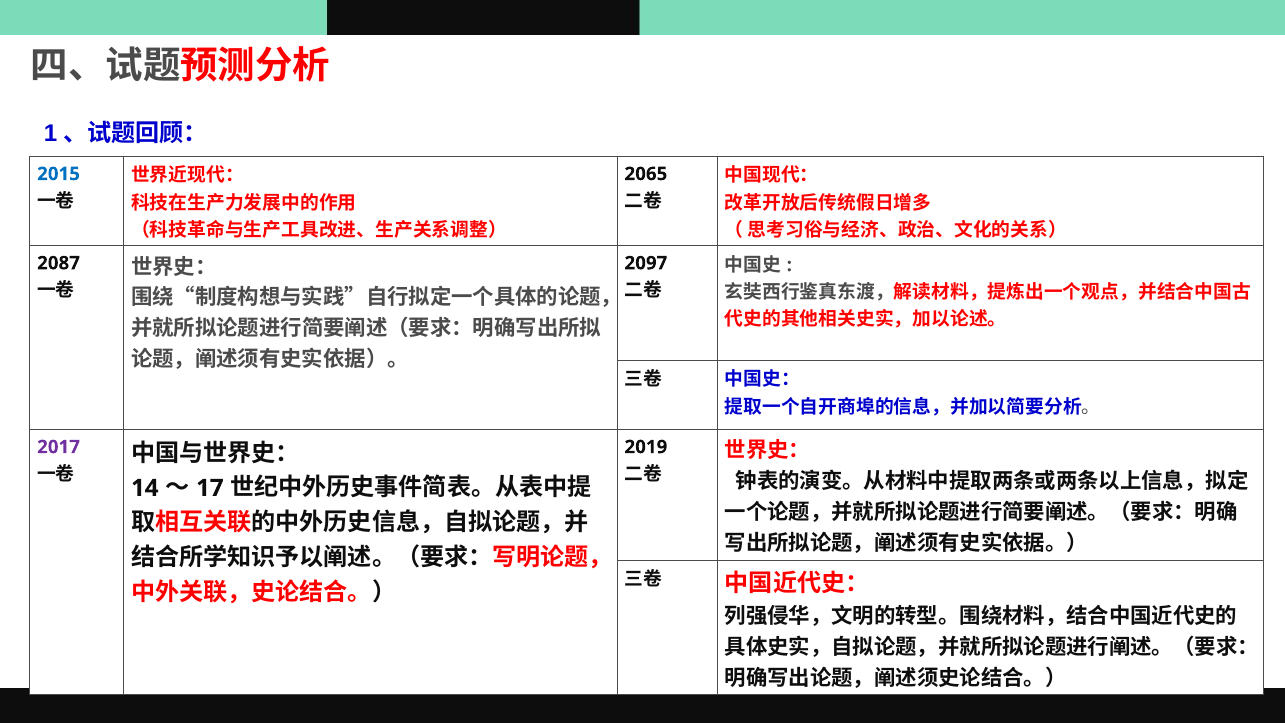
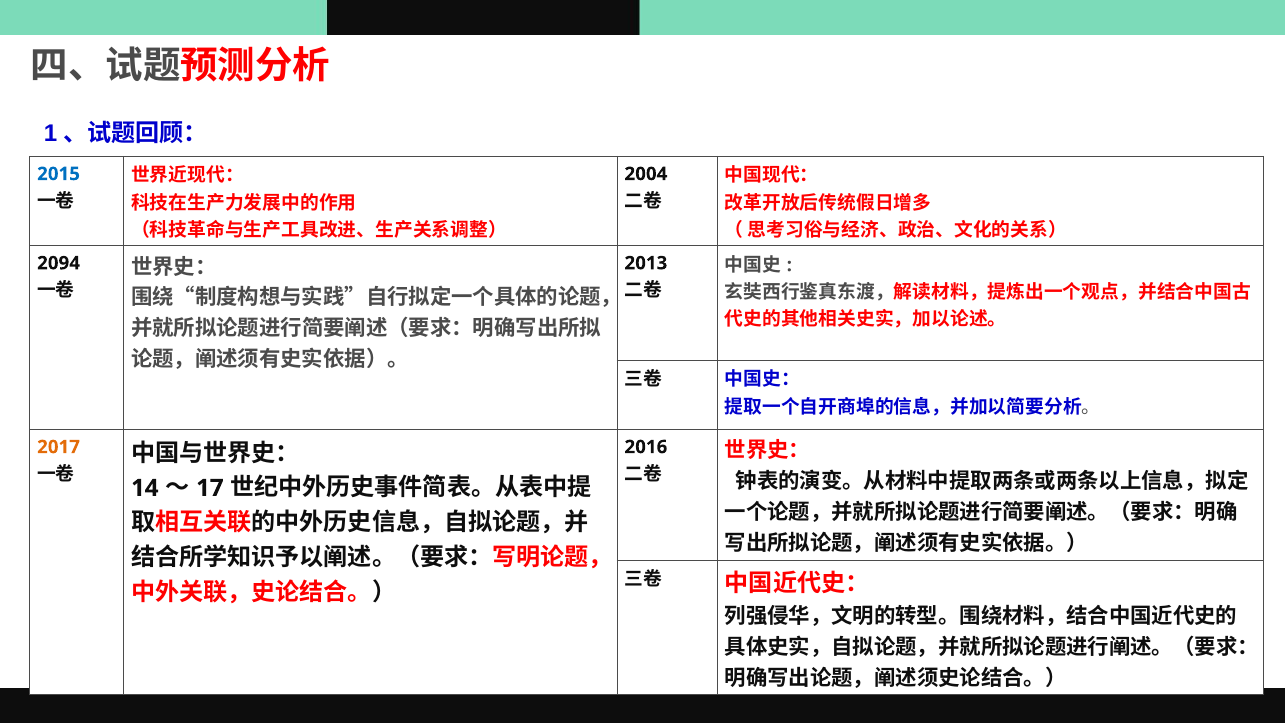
2065: 2065 -> 2004 (646, 174)
2087: 2087 -> 2094 (59, 263)
2097: 2097 -> 2013 (646, 263)
2017 colour: purple -> orange (59, 447)
2019: 2019 -> 2016 (646, 447)
